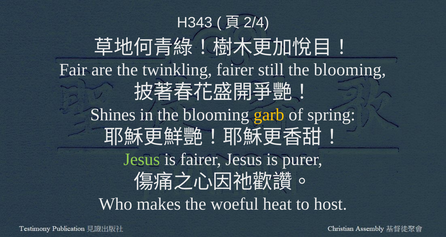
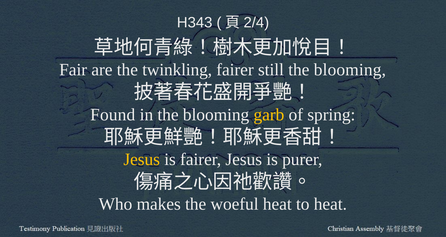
Shines: Shines -> Found (113, 114)
Jesus colour: light green -> yellow (142, 159)
to host: host -> heat (330, 204)
